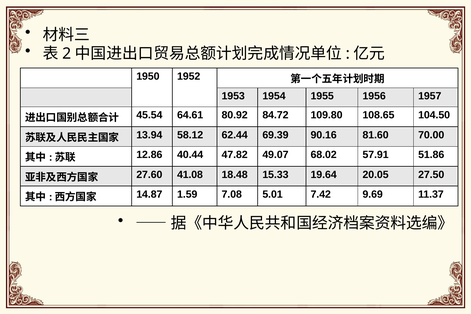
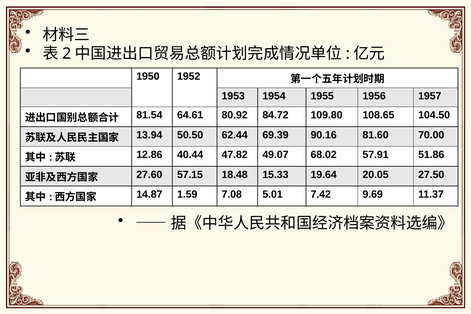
45.54: 45.54 -> 81.54 (149, 115)
58.12: 58.12 -> 50.50 (190, 135)
41.08: 41.08 -> 57.15 (190, 175)
